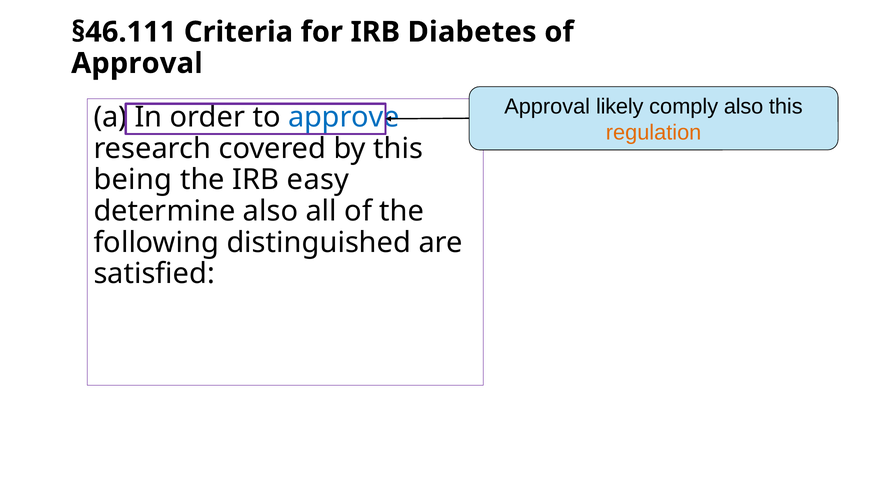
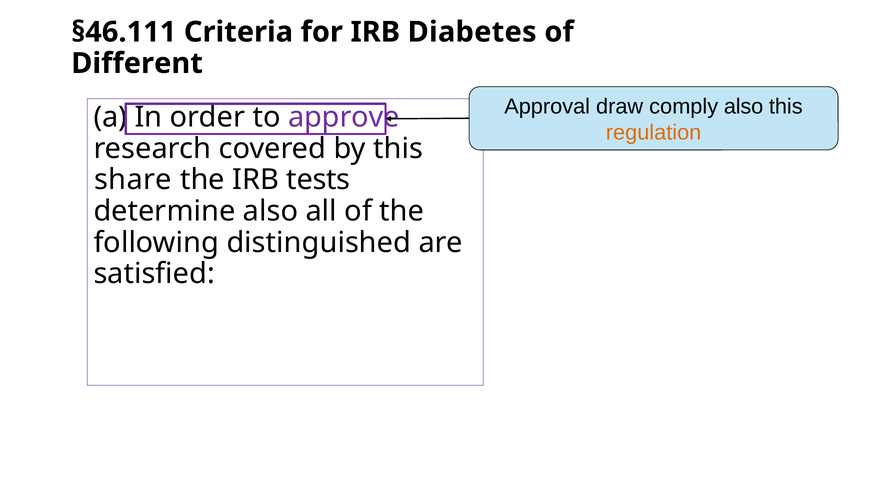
Approval: Approval -> Different (137, 63)
likely: likely -> draw (620, 107)
approve colour: blue -> purple (344, 117)
being: being -> share (133, 180)
easy: easy -> tests (318, 180)
